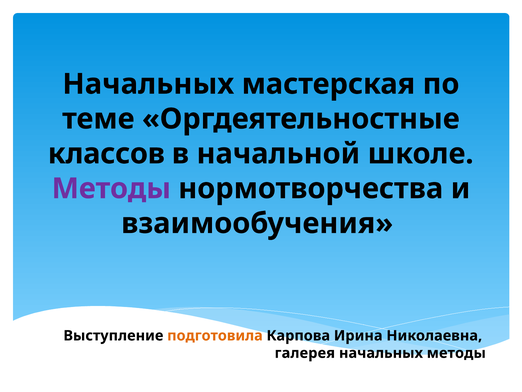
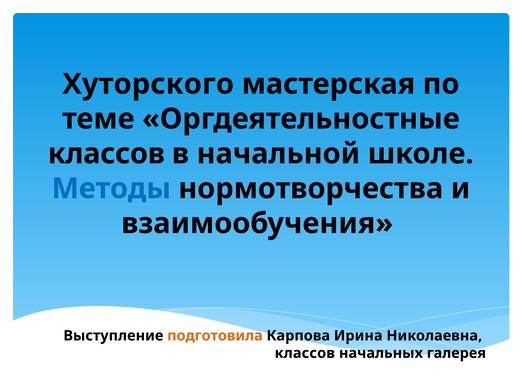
Начальных: Начальных -> Хуторского (148, 84)
Методы colour: purple -> blue (111, 188)
галерея: галерея -> классов (305, 353)
начальных методы: методы -> галерея (456, 353)
